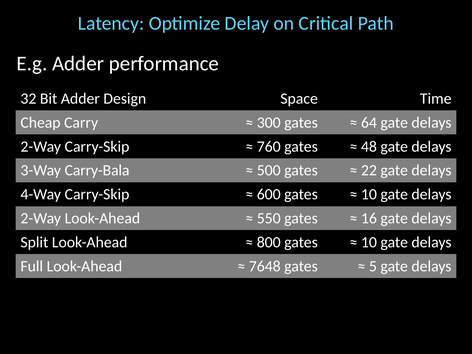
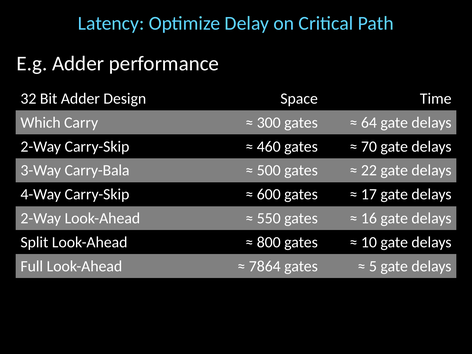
Cheap: Cheap -> Which (41, 123)
760: 760 -> 460 (269, 147)
48: 48 -> 70 (369, 147)
10: 10 -> 17 (369, 194)
7648: 7648 -> 7864 (265, 266)
